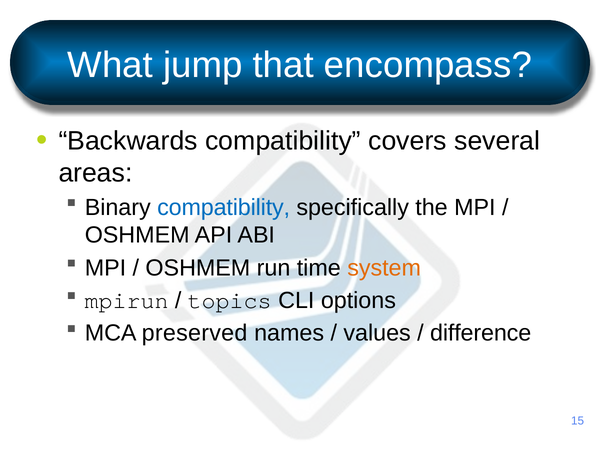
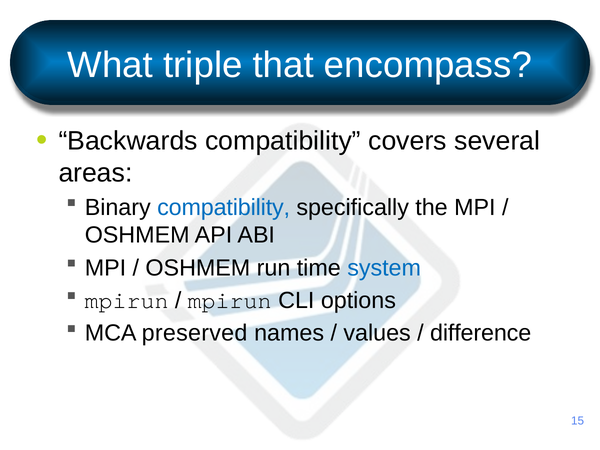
jump: jump -> triple (203, 65)
system colour: orange -> blue (384, 268)
topics: topics -> mpirun (230, 301)
